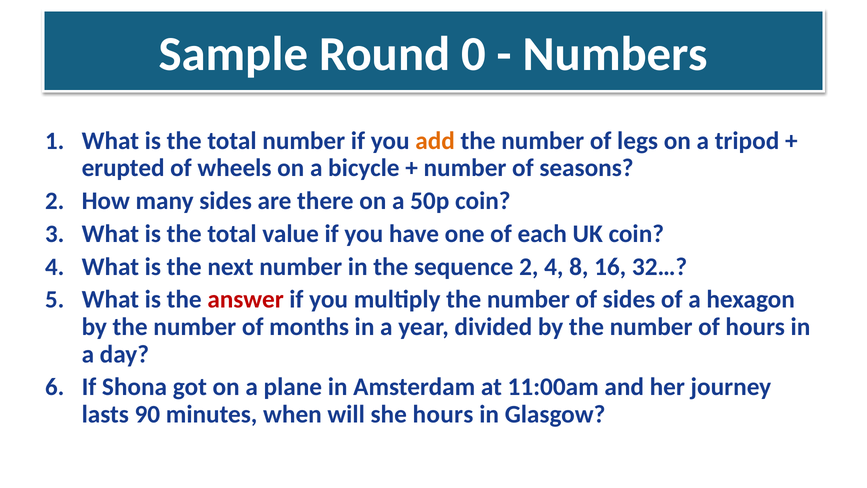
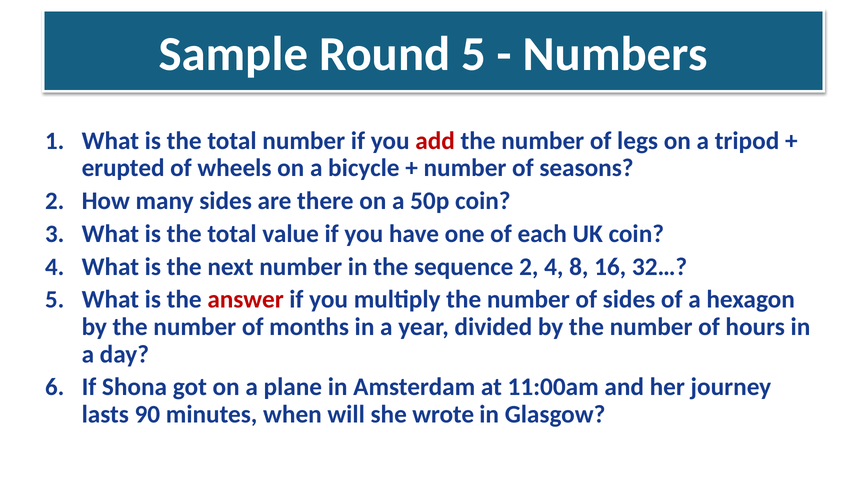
Round 0: 0 -> 5 (474, 54)
add colour: orange -> red (435, 141)
she hours: hours -> wrote (443, 414)
